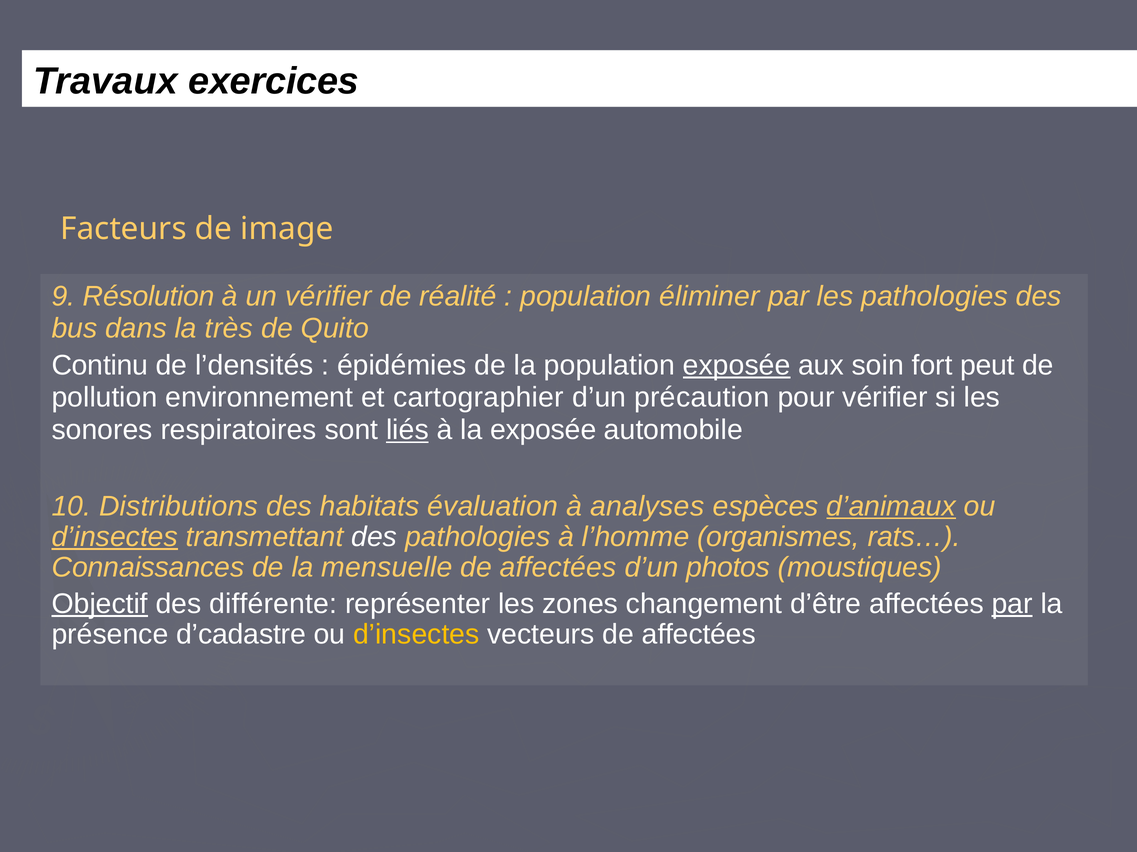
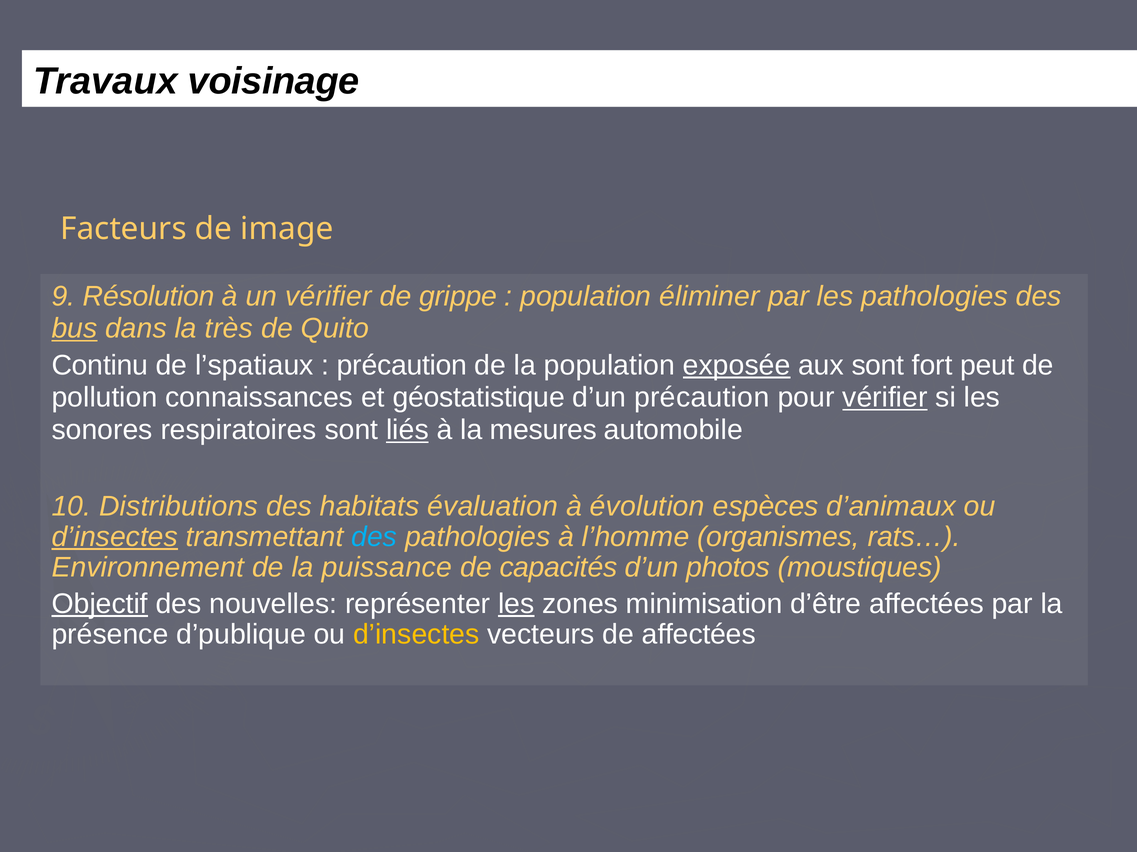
exercices: exercices -> voisinage (274, 81)
réalité: réalité -> grippe (458, 296)
bus underline: none -> present (75, 329)
l’densités: l’densités -> l’spatiaux (254, 366)
épidémies: épidémies -> précaution (402, 366)
aux soin: soin -> sont (878, 366)
environnement: environnement -> connaissances (259, 398)
cartographier: cartographier -> géostatistique (479, 398)
vérifier underline: none -> present (885, 398)
la exposée: exposée -> mesures (543, 430)
analyses: analyses -> évolution (647, 507)
d’animaux underline: present -> none (891, 507)
des colour: white -> light blue (374, 537)
Connaissances: Connaissances -> Environnement (148, 568)
mensuelle: mensuelle -> puissance (387, 568)
affectées: affectées -> capacités (558, 568)
différente: différente -> nouvelles (273, 604)
les underline: none -> present (516, 604)
changement: changement -> minimisation (704, 604)
par underline: present -> none (1012, 604)
d’cadastre: d’cadastre -> d’publique (241, 635)
